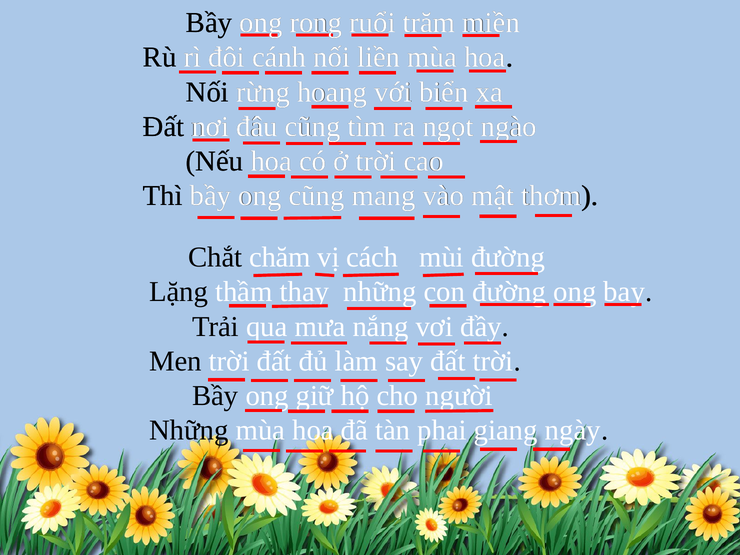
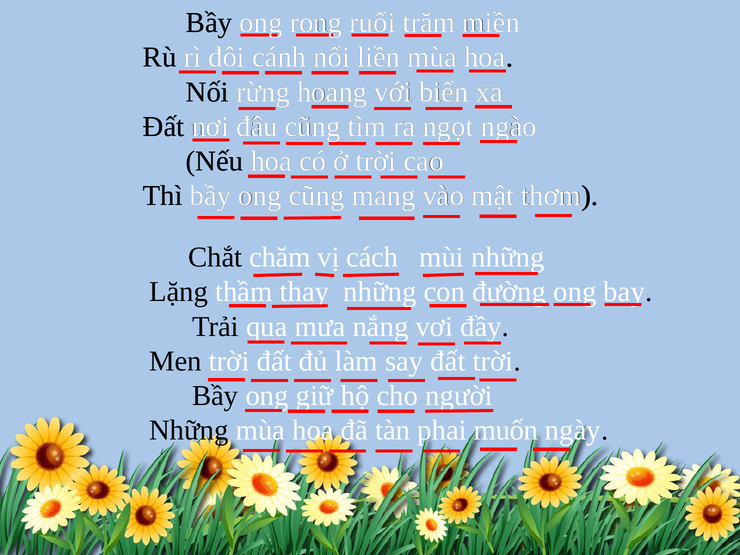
mùi đường: đường -> những (508, 257)
giang: giang -> muốn (506, 430)
